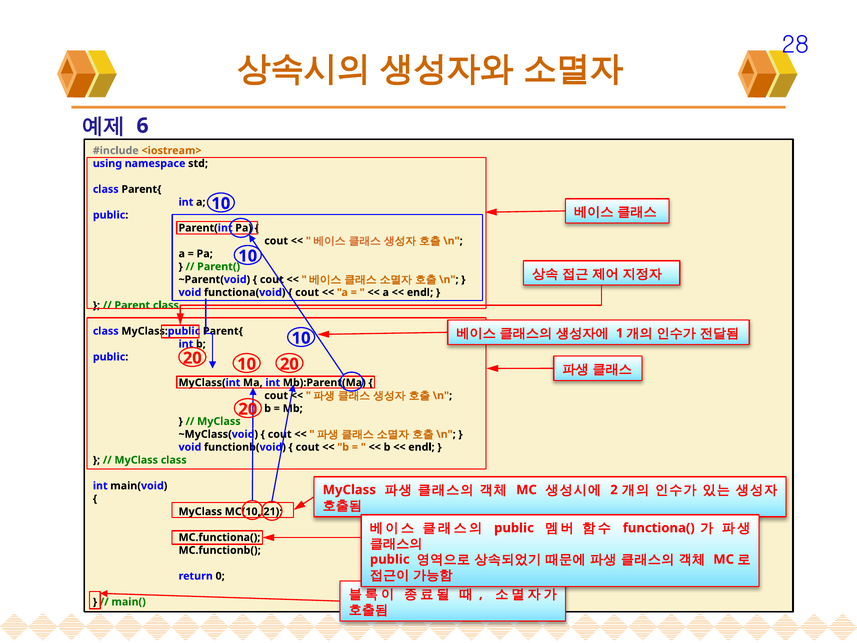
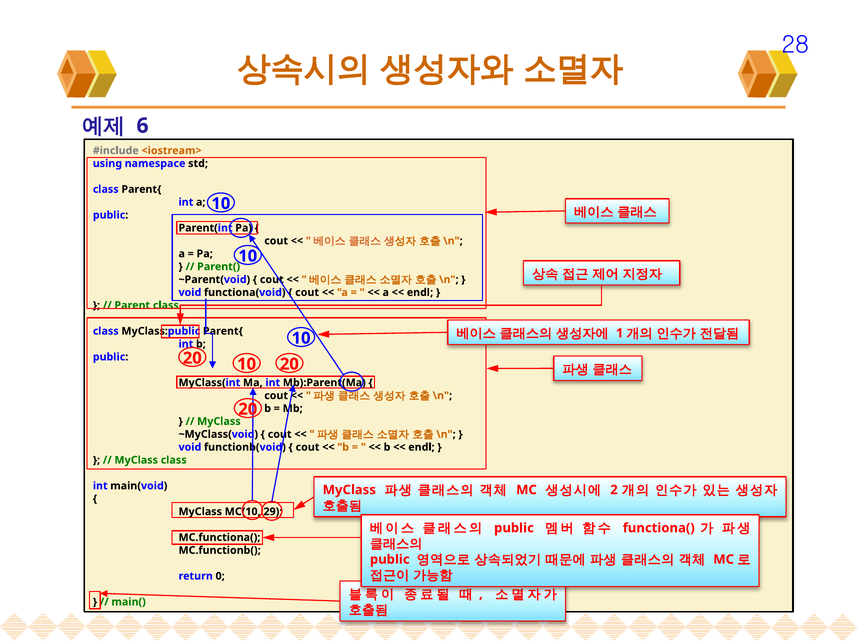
21: 21 -> 29 (273, 511)
